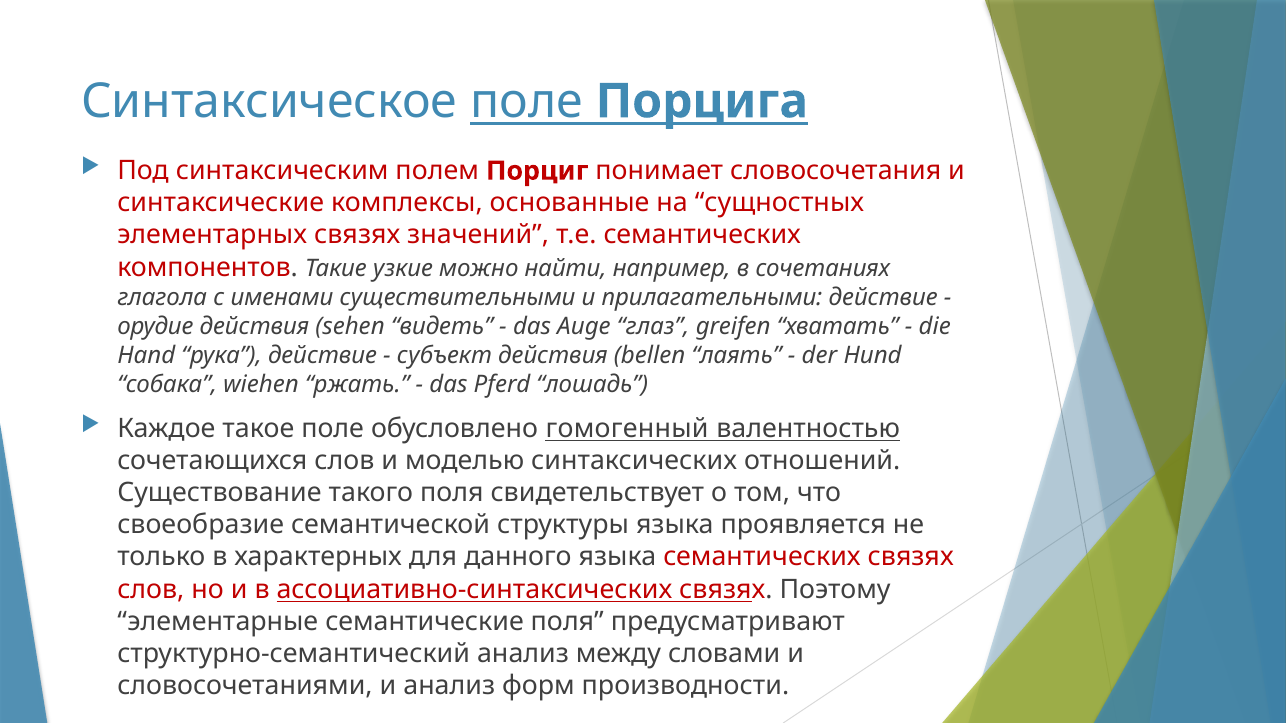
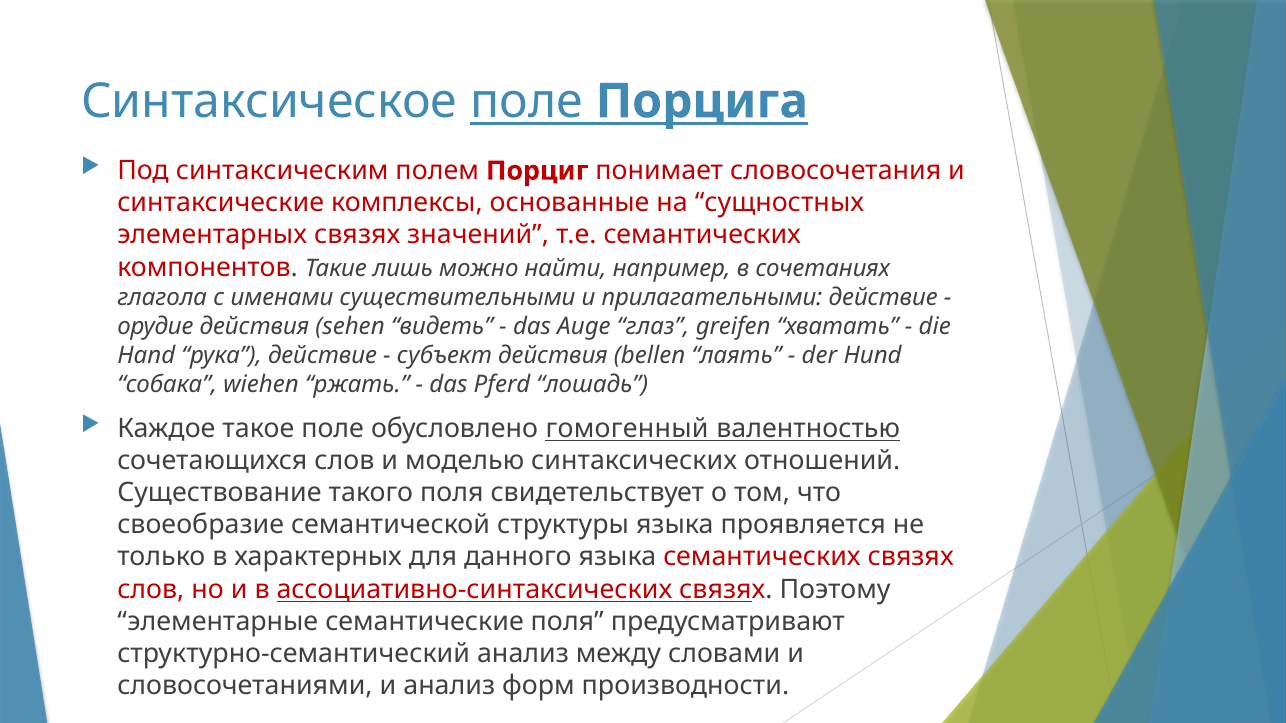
узкие: узкие -> лишь (403, 268)
